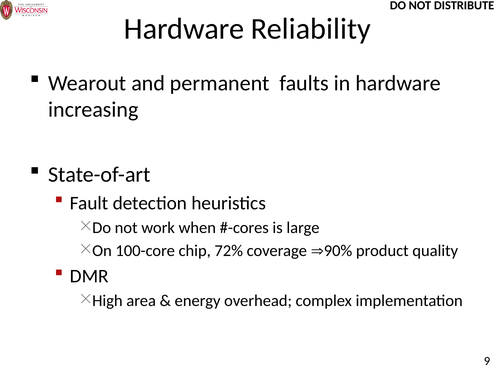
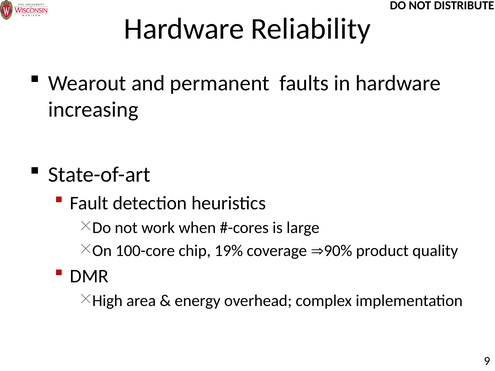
72%: 72% -> 19% (229, 251)
